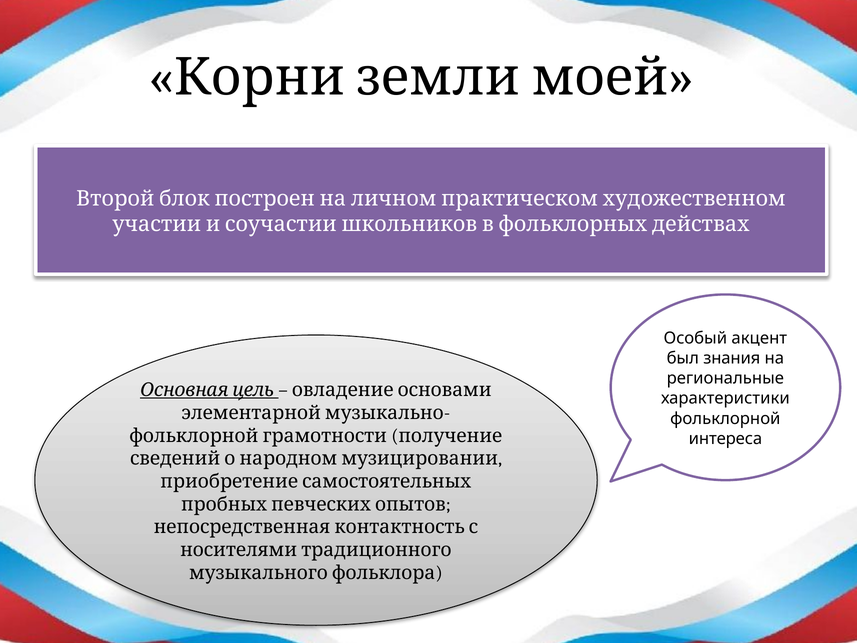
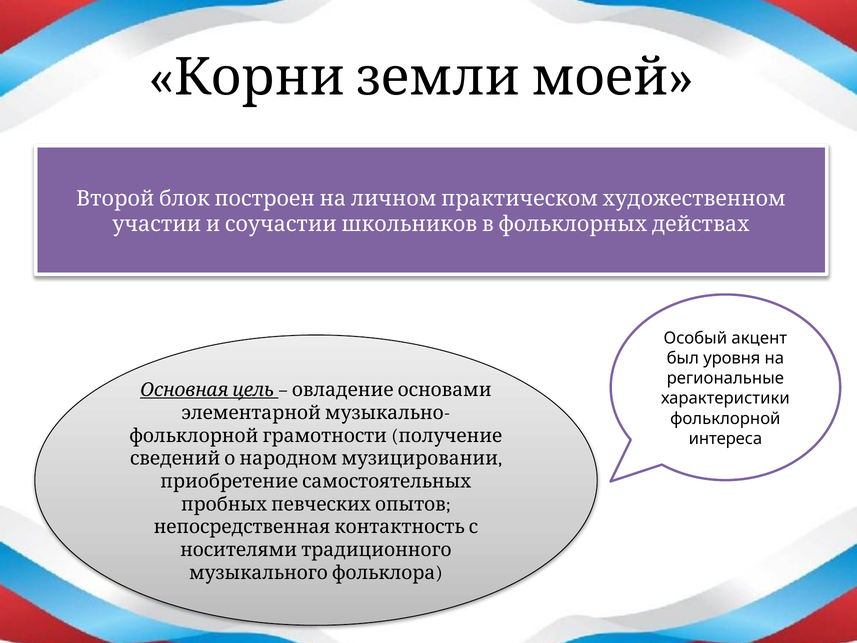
знания: знания -> уровня (732, 358)
